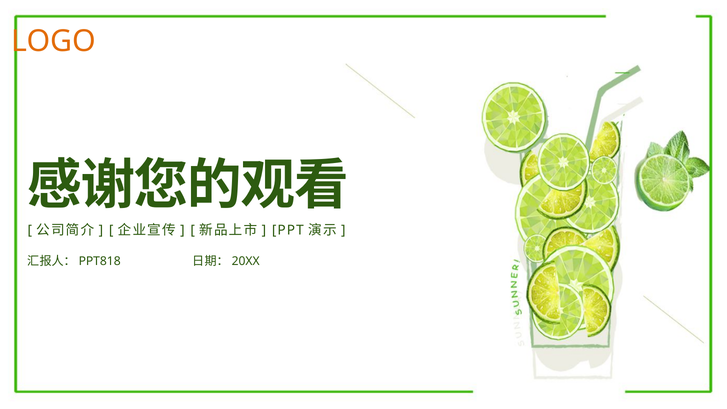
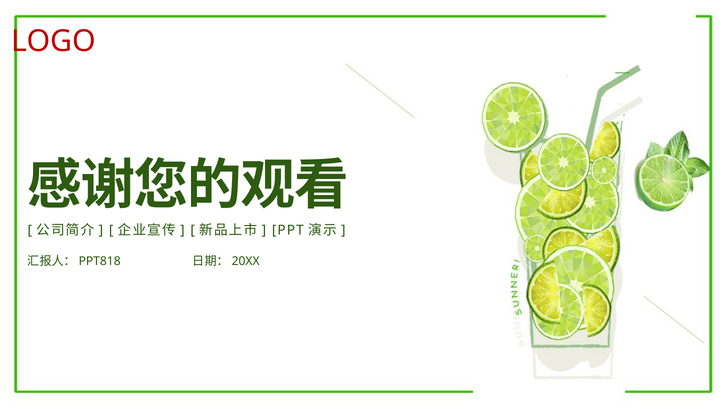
LOGO colour: orange -> red (53, 41)
